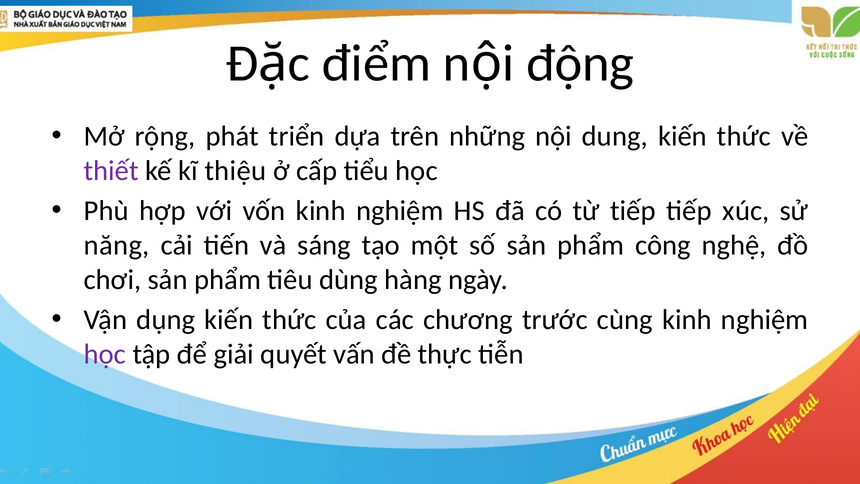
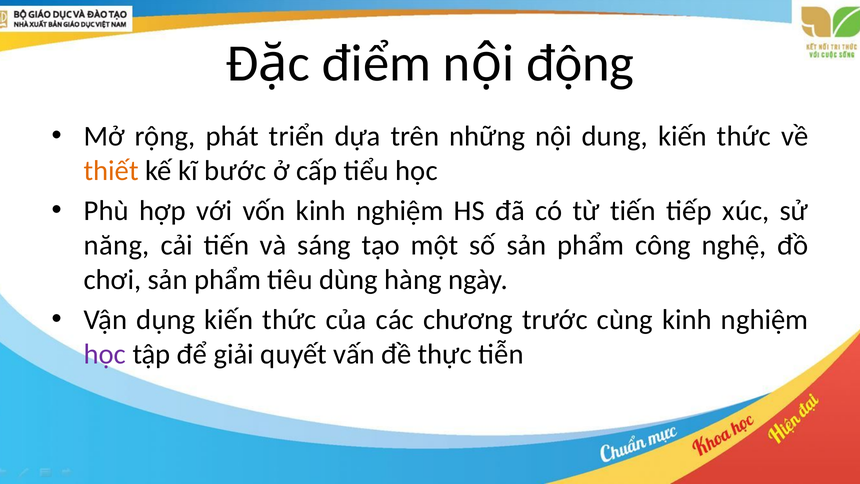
thiết colour: purple -> orange (111, 171)
thiệu: thiệu -> bước (235, 171)
từ tiếp: tiếp -> tiến (633, 211)
